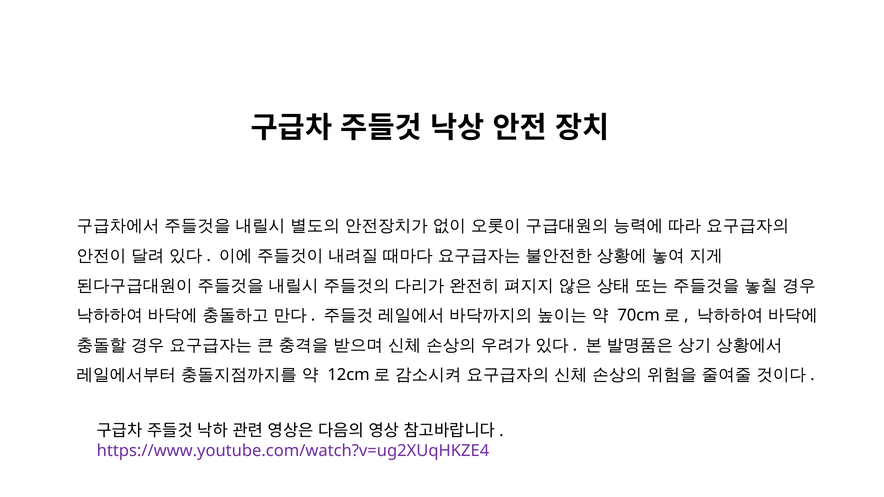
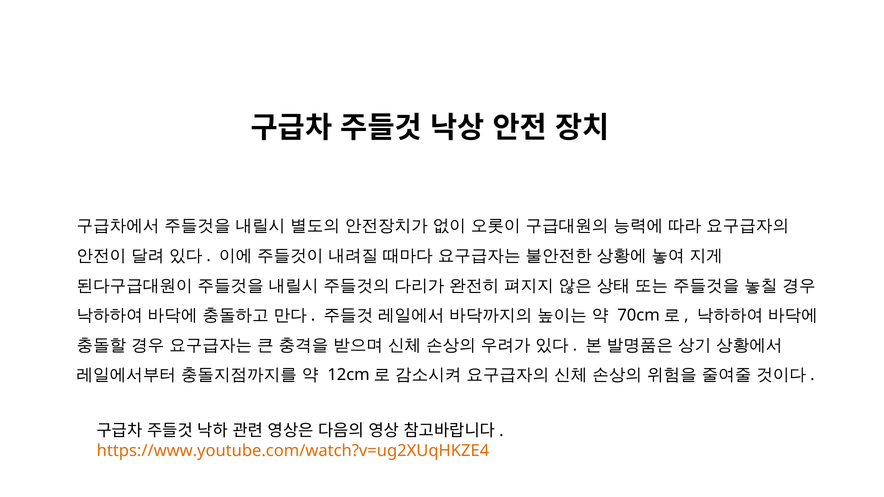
https://www.youtube.com/watch?v=ug2XUqHKZE4 colour: purple -> orange (293, 451)
